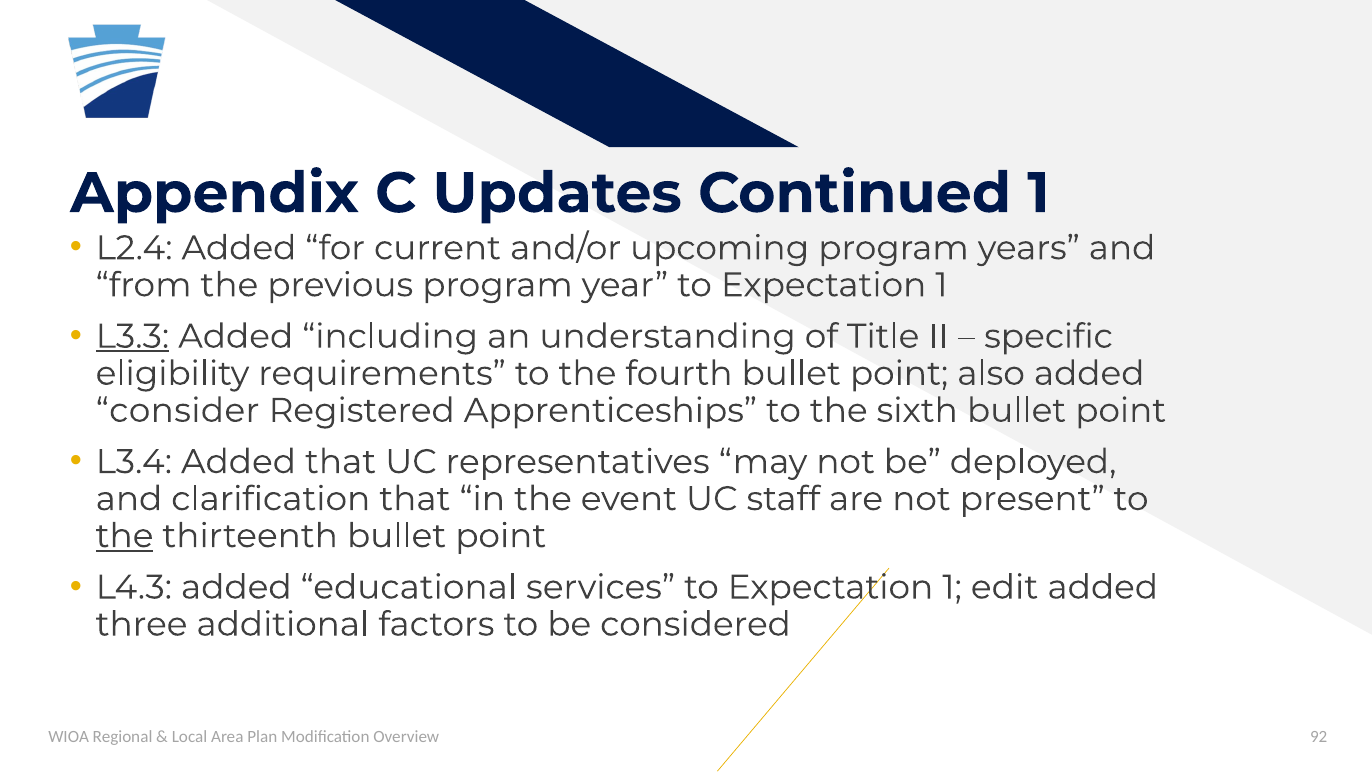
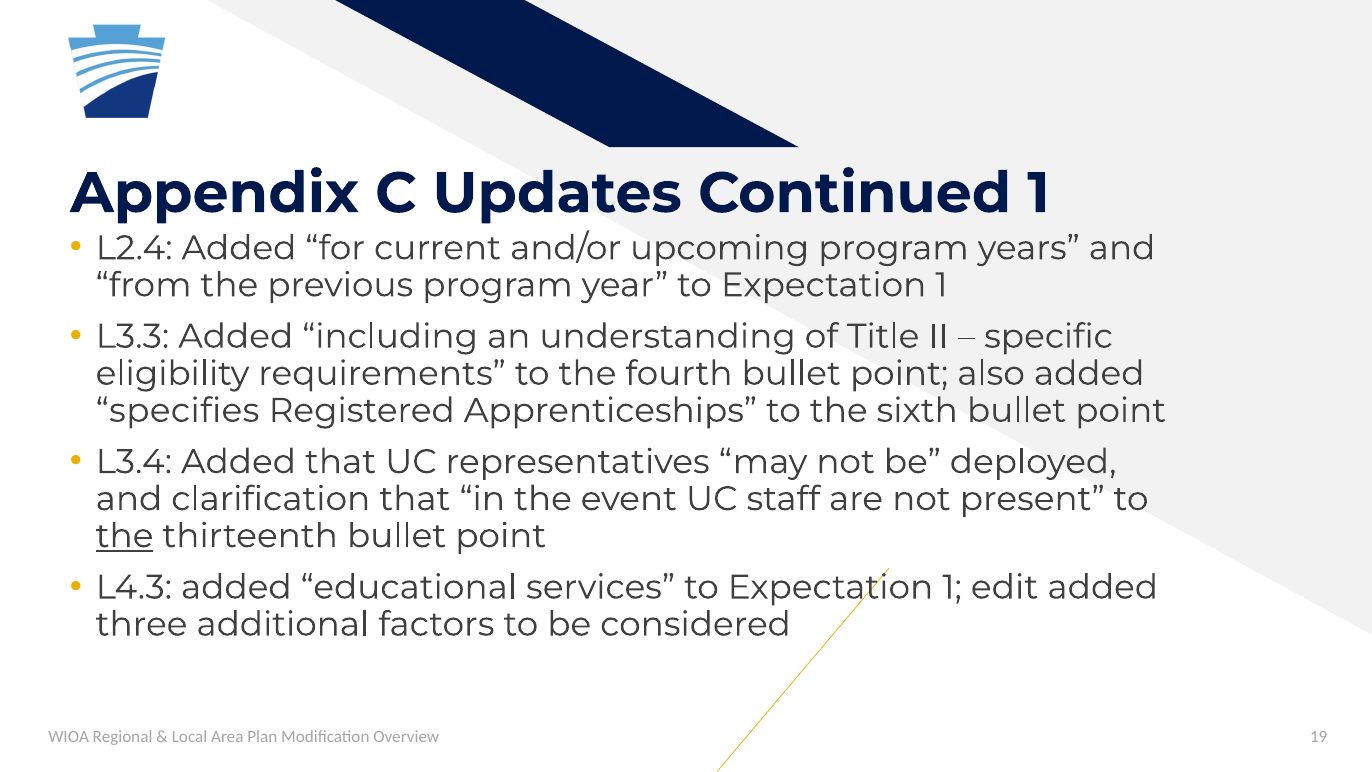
L3.3 underline: present -> none (132, 336)
consider: consider -> specifies (178, 410)
92: 92 -> 19 (1319, 737)
